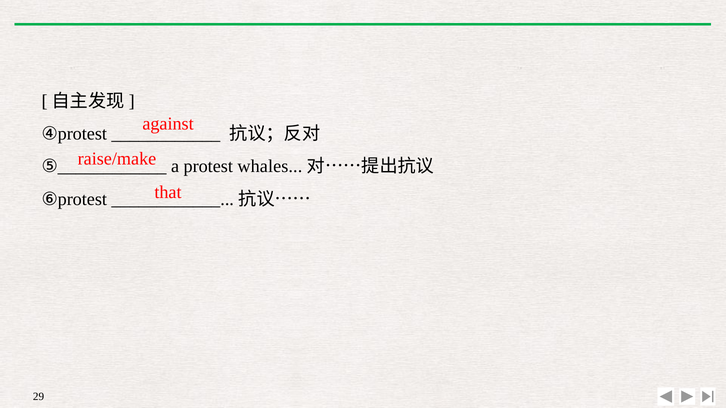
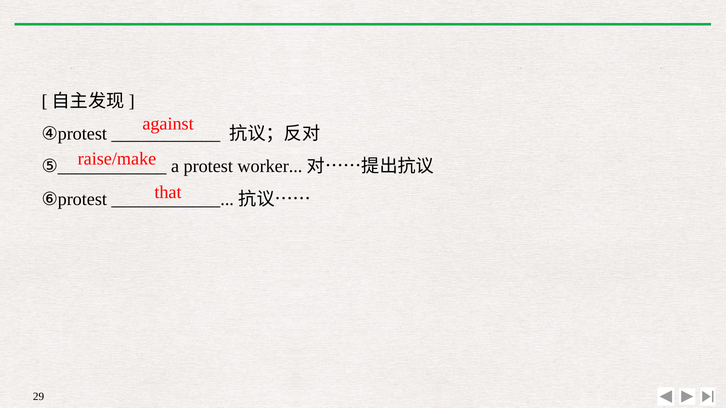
whales: whales -> worker (270, 167)
